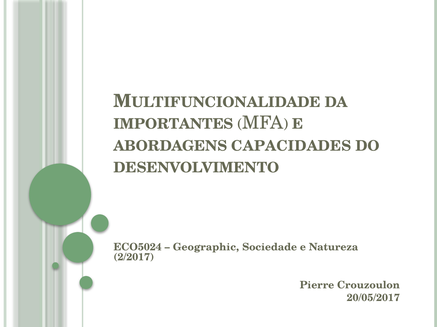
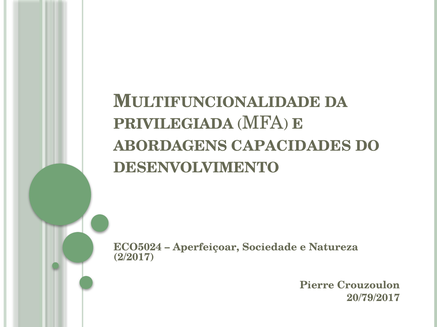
IMPORTANTES: IMPORTANTES -> PRIVILEGIADA (173, 124)
Geographic: Geographic -> Aperfeiçoar (206, 248)
20/05/2017: 20/05/2017 -> 20/79/2017 (373, 299)
